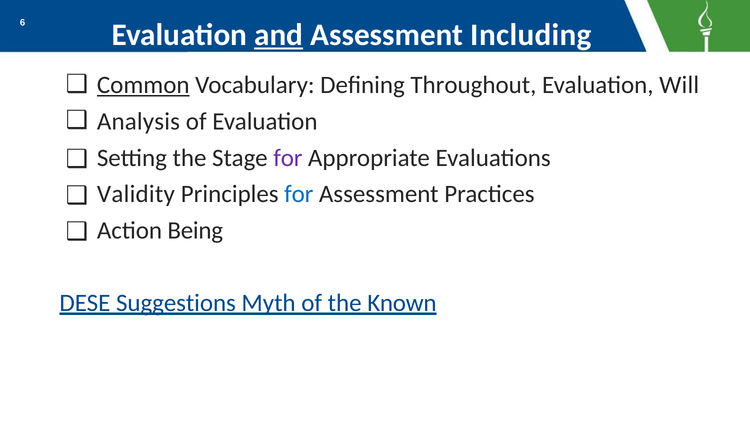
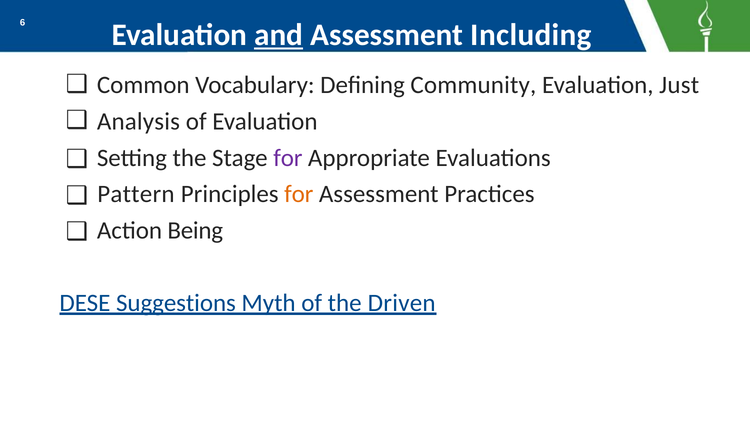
Common underline: present -> none (143, 85)
Throughout: Throughout -> Community (473, 85)
Will: Will -> Just (679, 85)
Validity: Validity -> Pattern (136, 194)
for colour: blue -> orange (299, 194)
Known: Known -> Driven (402, 303)
